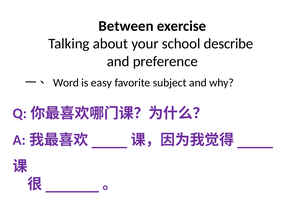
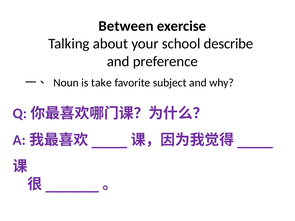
Word: Word -> Noun (66, 83)
easy: easy -> take (101, 83)
